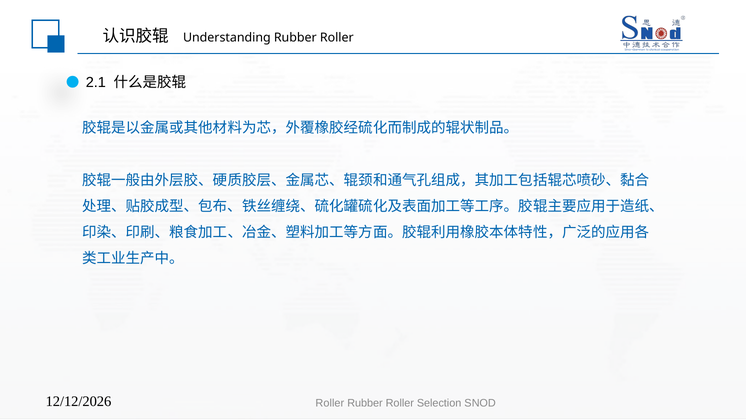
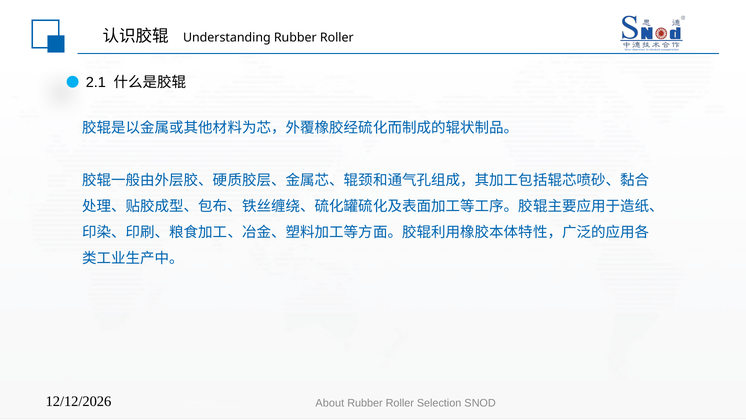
Roller: Roller -> About (330, 403)
